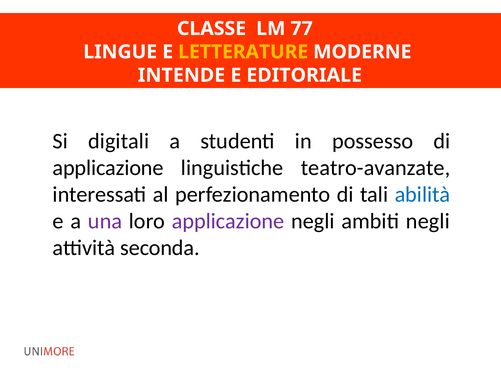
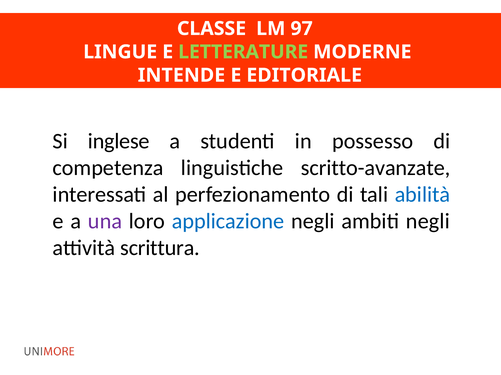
77: 77 -> 97 (302, 29)
LETTERATURE colour: yellow -> light green (243, 52)
digitali: digitali -> inglese (119, 142)
applicazione: applicazione -> competenza (108, 168)
teatro-avanzate: teatro-avanzate -> scritto-avanzate (376, 168)
applicazione colour: purple -> blue (228, 222)
seconda: seconda -> scrittura (160, 248)
